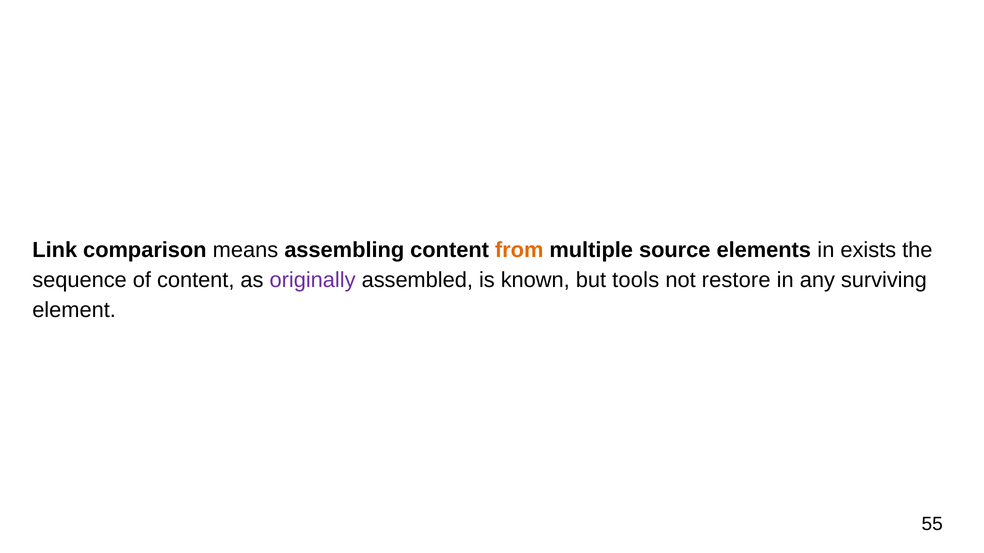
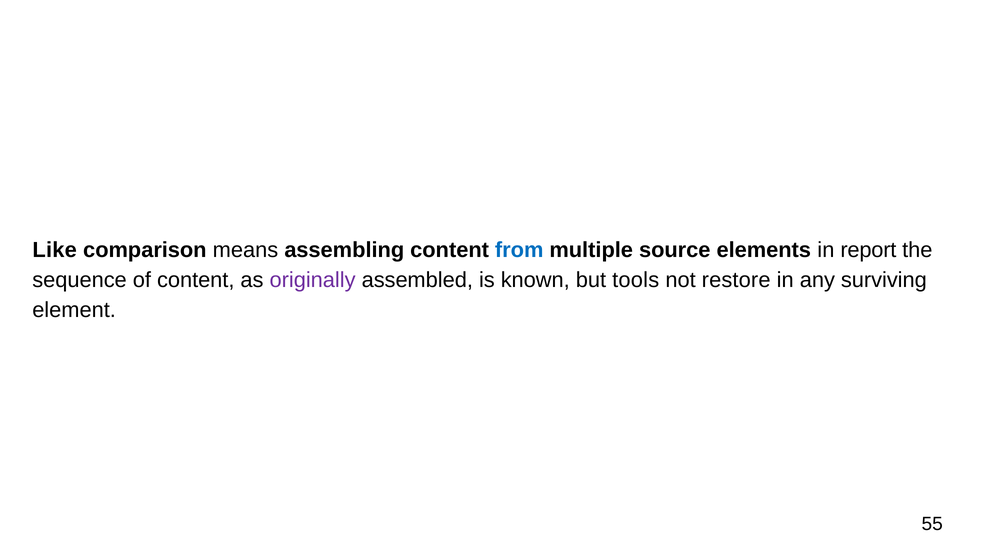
Link: Link -> Like (55, 250)
from colour: orange -> blue (519, 250)
exists: exists -> report (868, 250)
